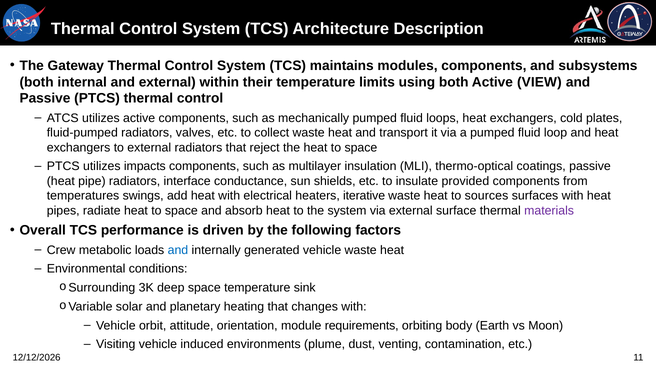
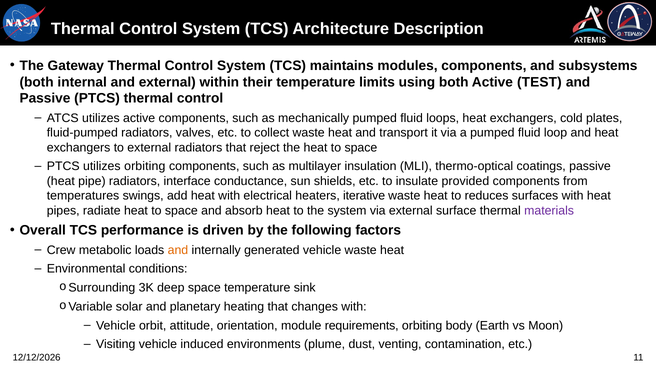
VIEW: VIEW -> TEST (539, 82)
utilizes impacts: impacts -> orbiting (145, 166)
sources: sources -> reduces (487, 196)
and colour: blue -> orange (178, 250)
